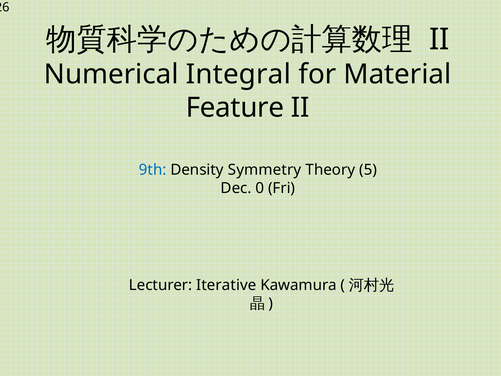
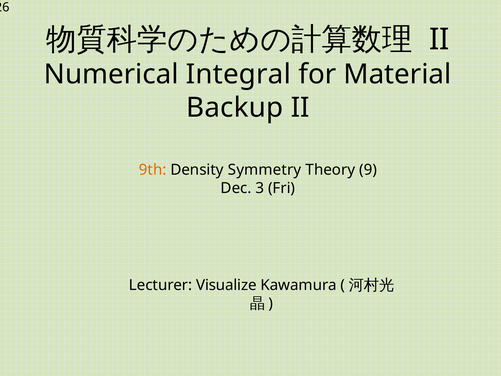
Feature: Feature -> Backup (235, 107)
9th colour: blue -> orange (153, 170)
5: 5 -> 9 (368, 170)
0: 0 -> 3 (260, 188)
Iterative: Iterative -> Visualize (226, 285)
